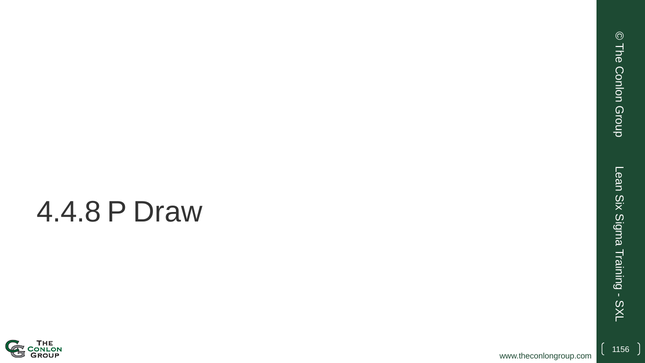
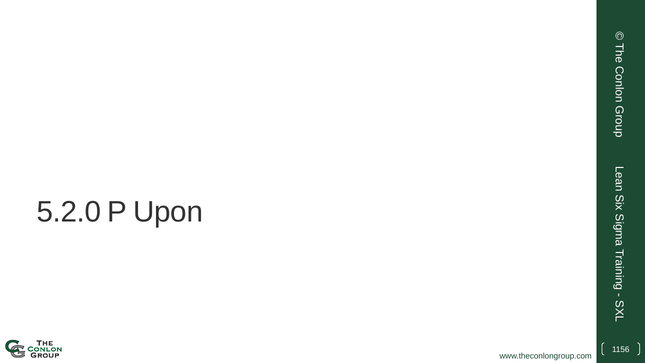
4.4.8: 4.4.8 -> 5.2.0 (69, 212)
Draw: Draw -> Upon (168, 212)
